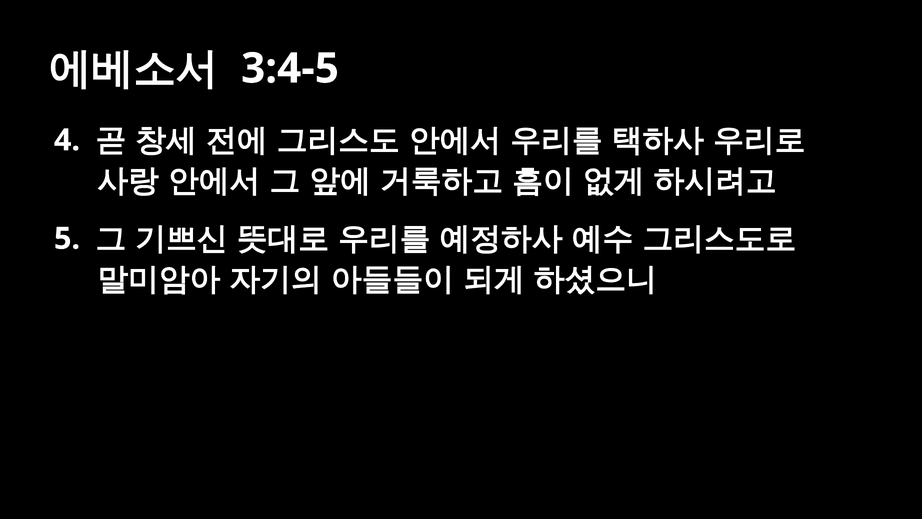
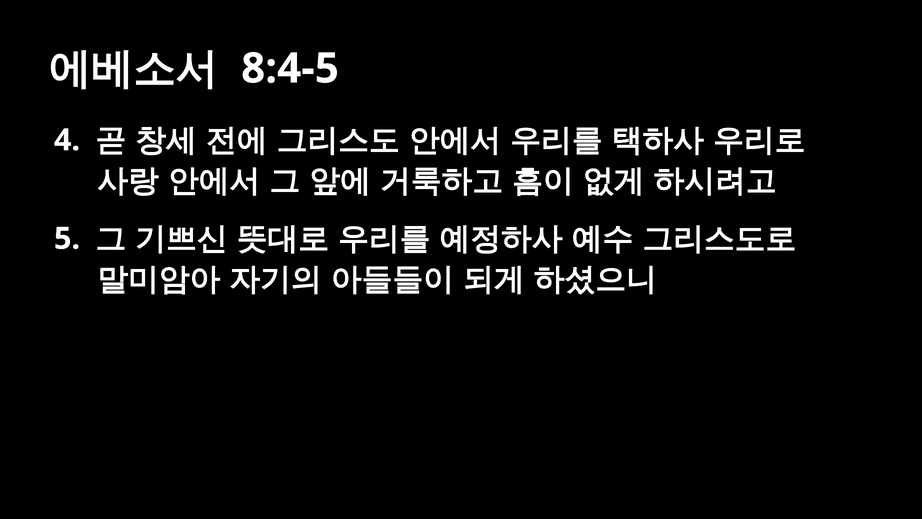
3:4-5: 3:4-5 -> 8:4-5 (290, 69)
